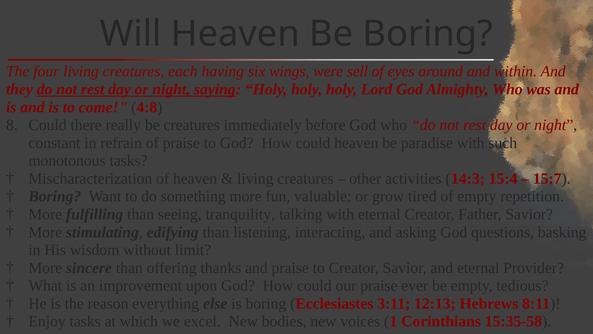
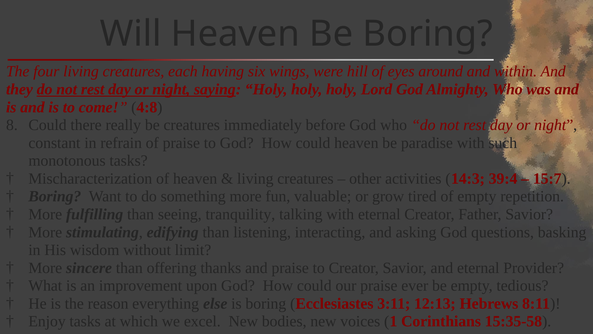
sell: sell -> hill (357, 71)
15:4: 15:4 -> 39:4 (503, 178)
